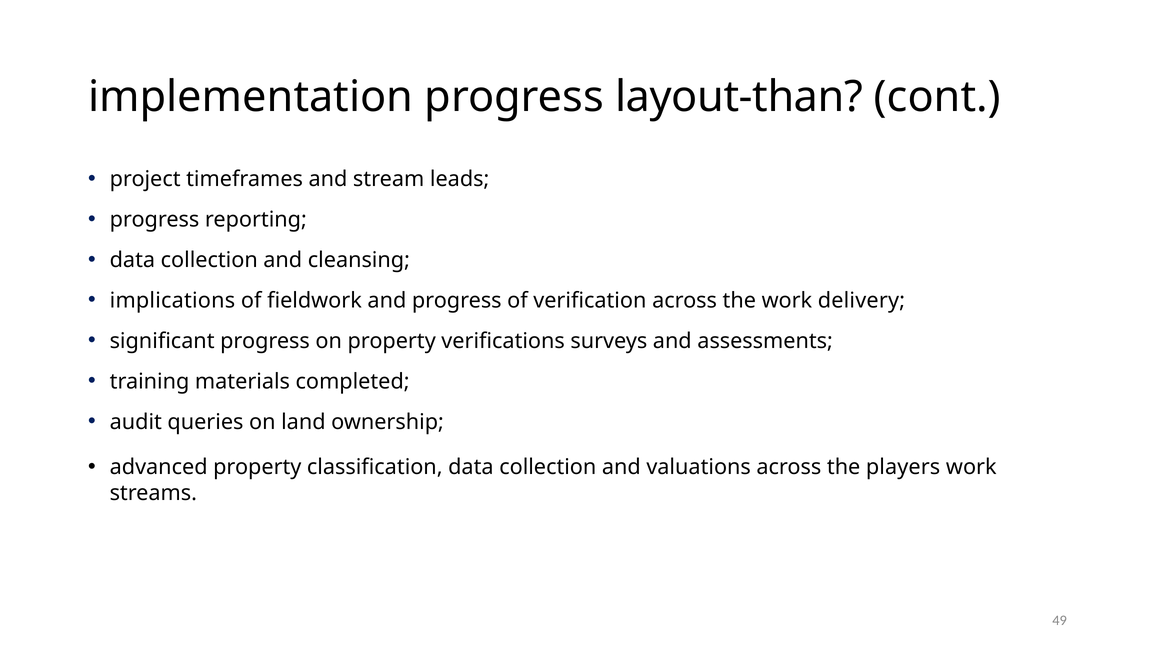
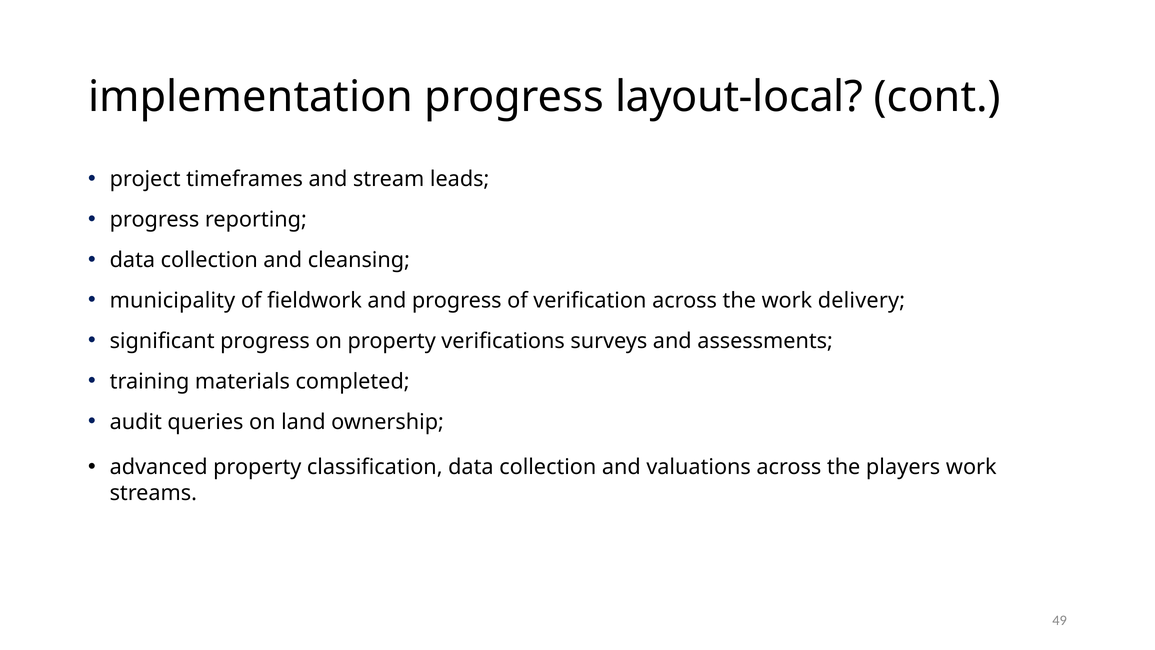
layout-than: layout-than -> layout-local (739, 97)
implications: implications -> municipality (172, 300)
